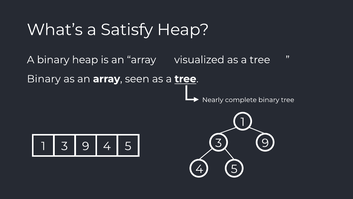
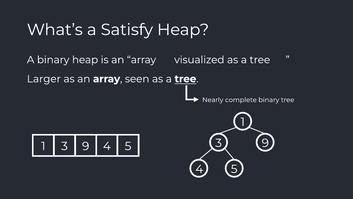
Binary: Binary -> Larger (44, 79)
